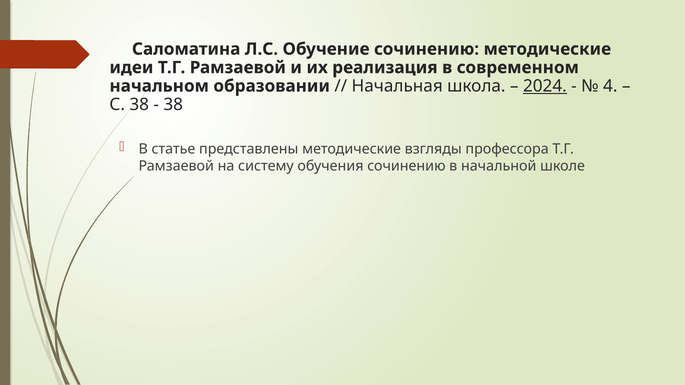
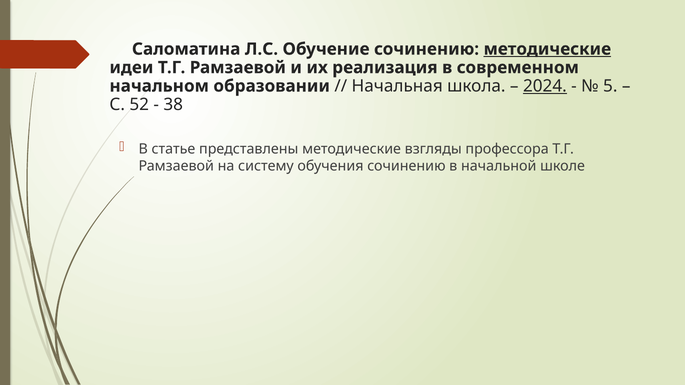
методические underline: none -> present (547, 49)
4: 4 -> 5 (610, 86)
С 38: 38 -> 52 (139, 105)
